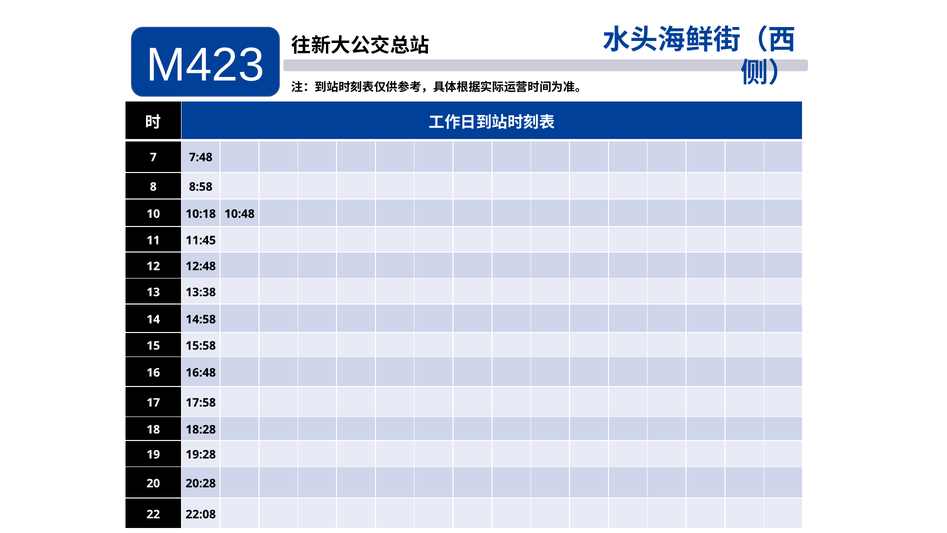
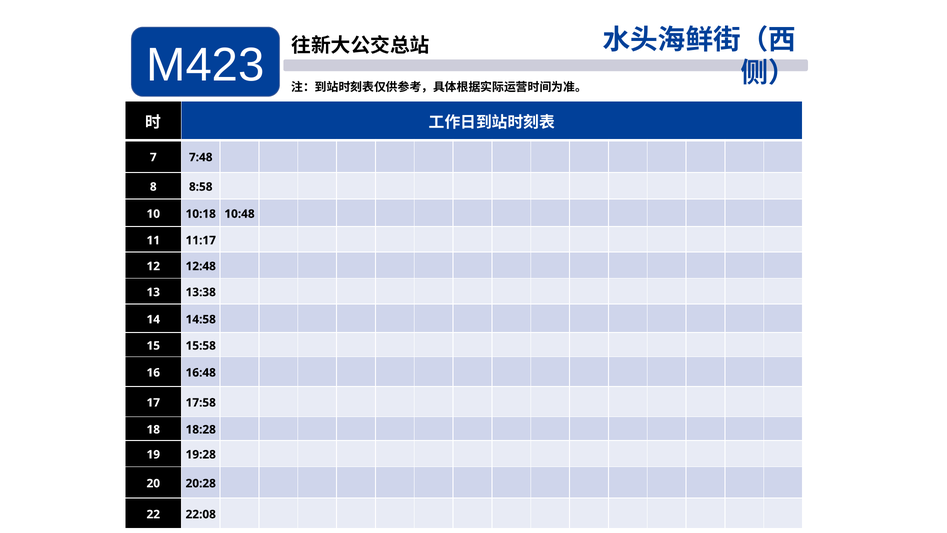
11:45: 11:45 -> 11:17 (201, 240)
